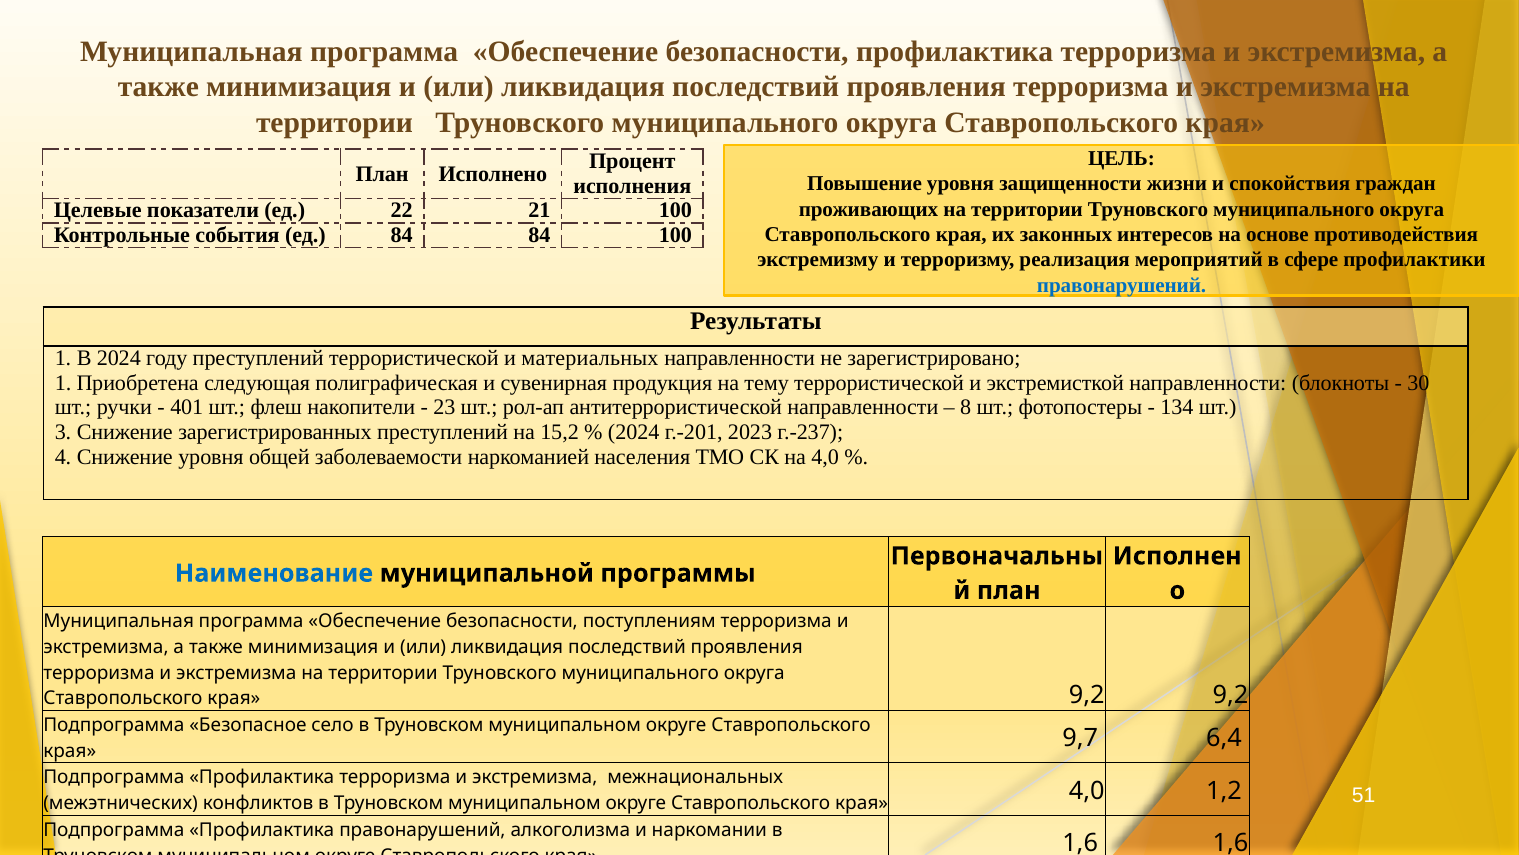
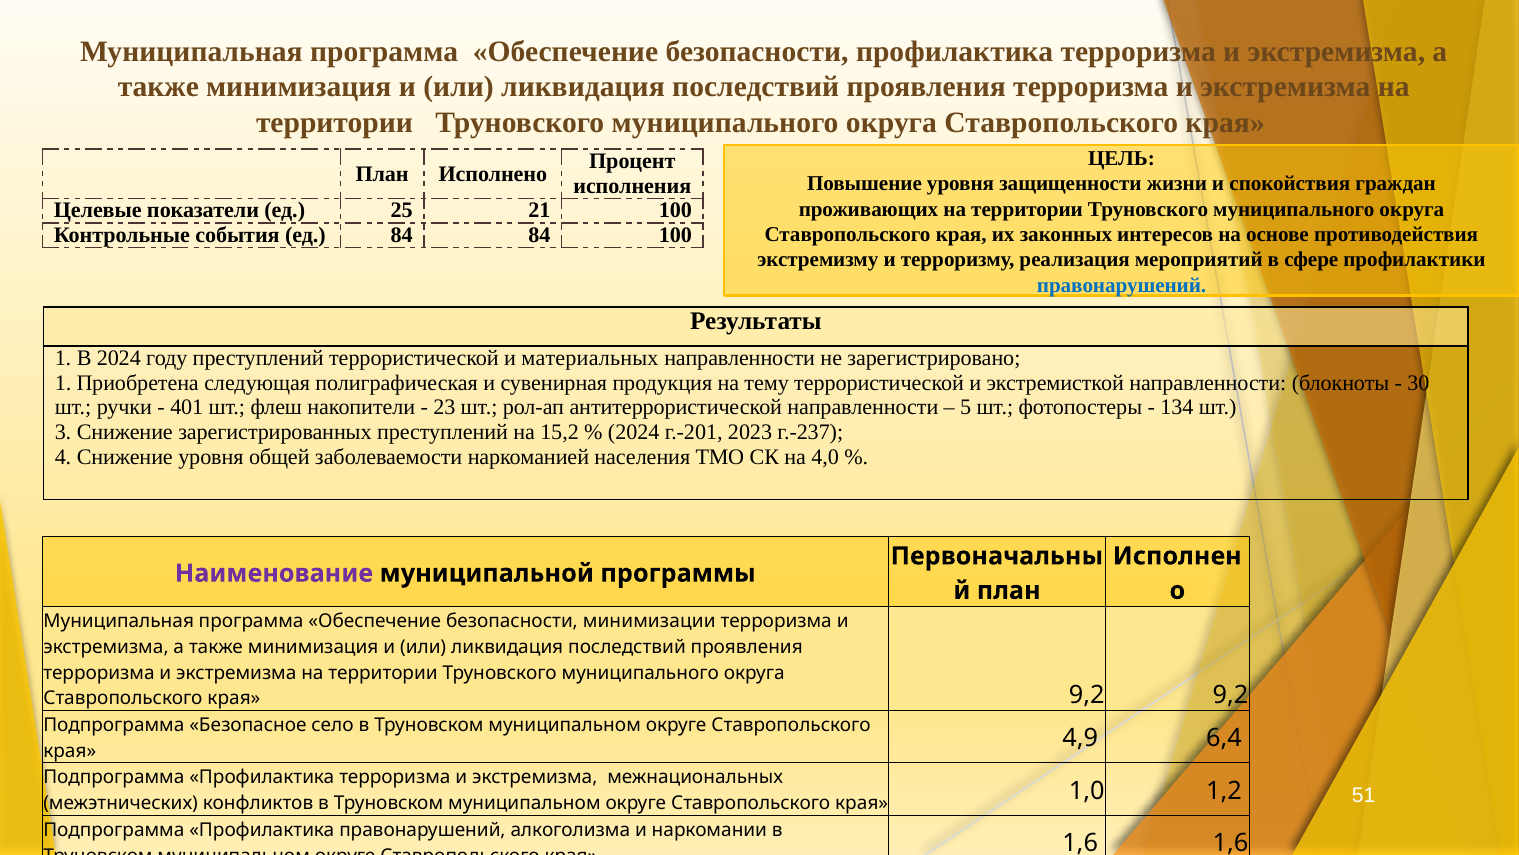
22: 22 -> 25 (402, 211)
8: 8 -> 5 (966, 407)
Наименование colour: blue -> purple (274, 573)
поступлениям: поступлениям -> минимизации (649, 621)
9,7: 9,7 -> 4,9 (1080, 738)
края 4,0: 4,0 -> 1,0 (1087, 790)
